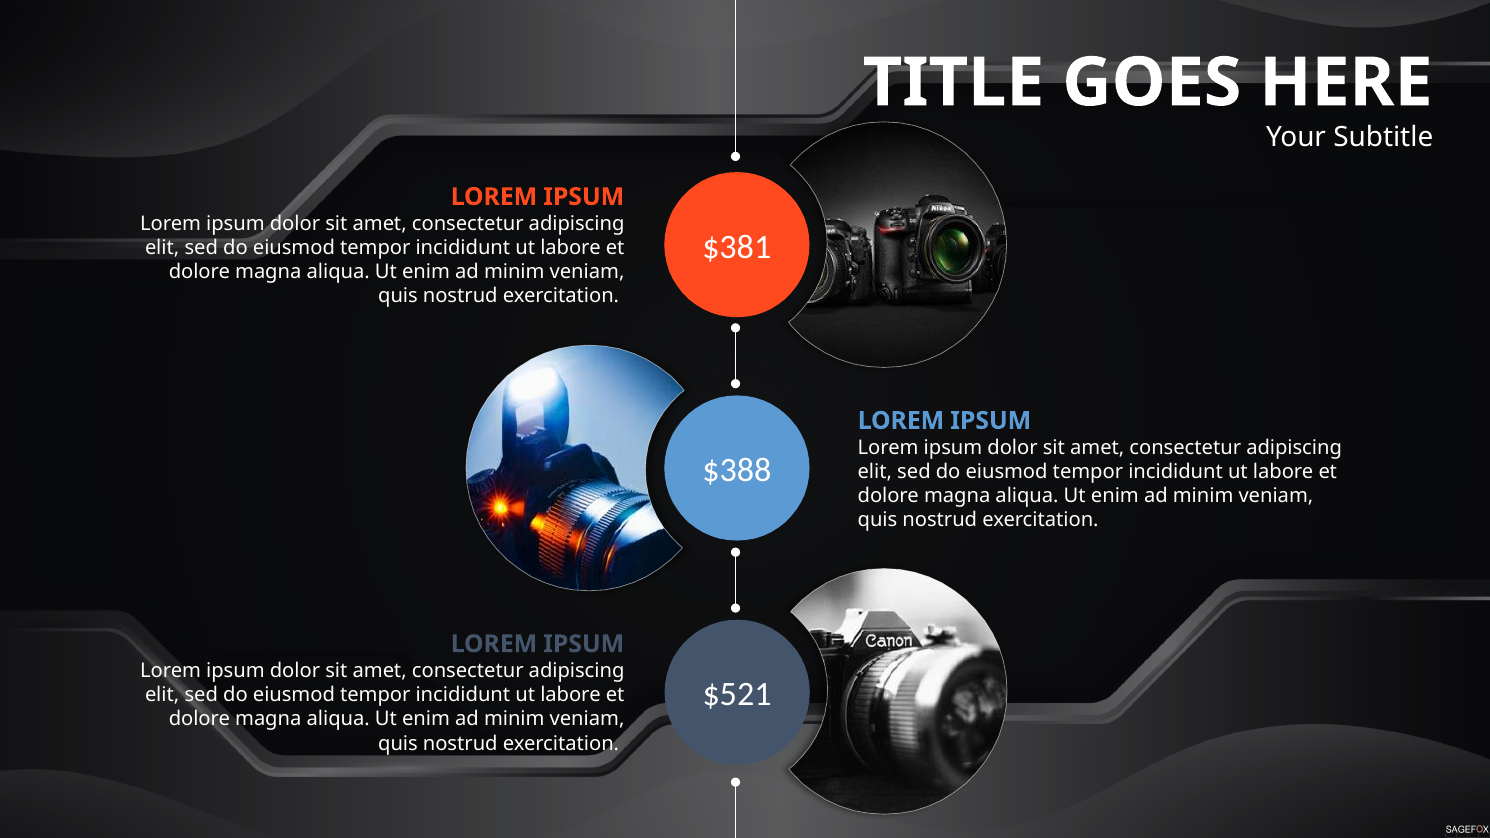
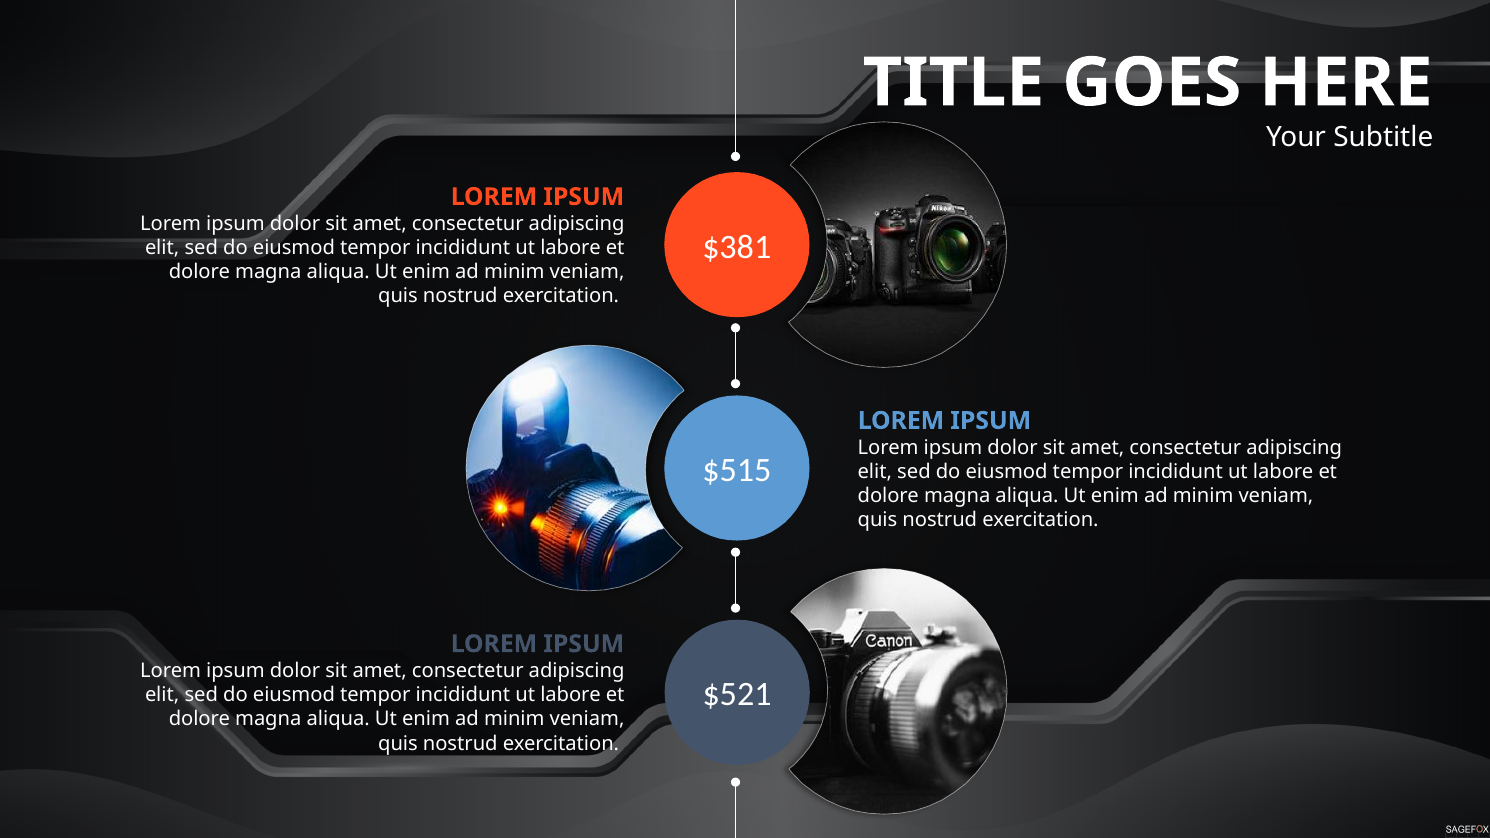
$388: $388 -> $515 (737, 470)
